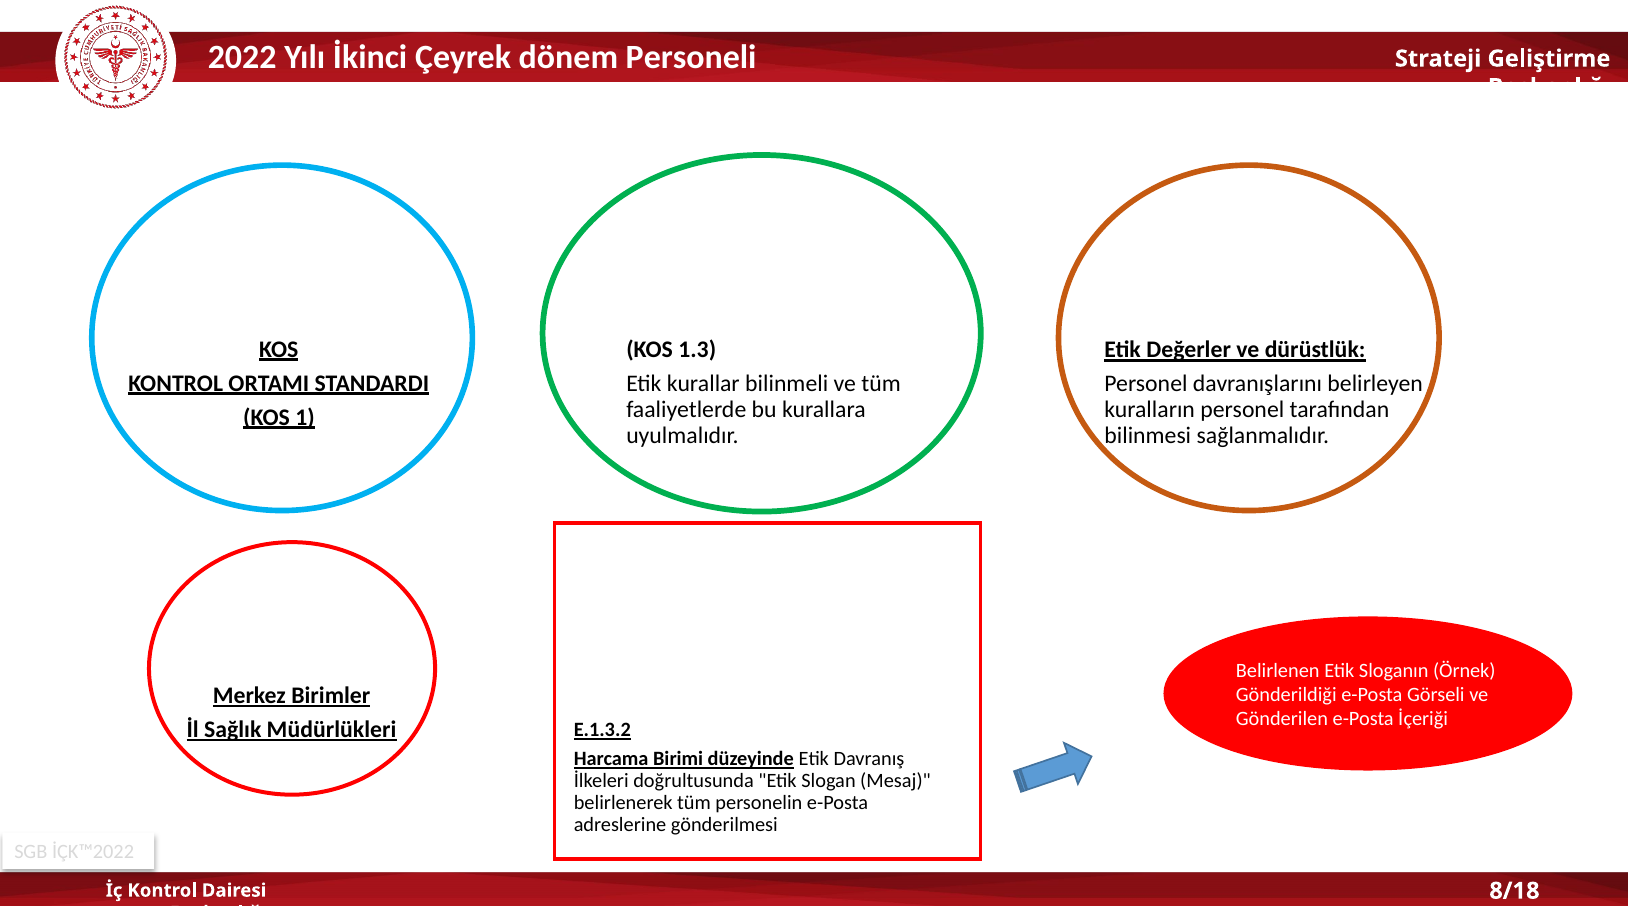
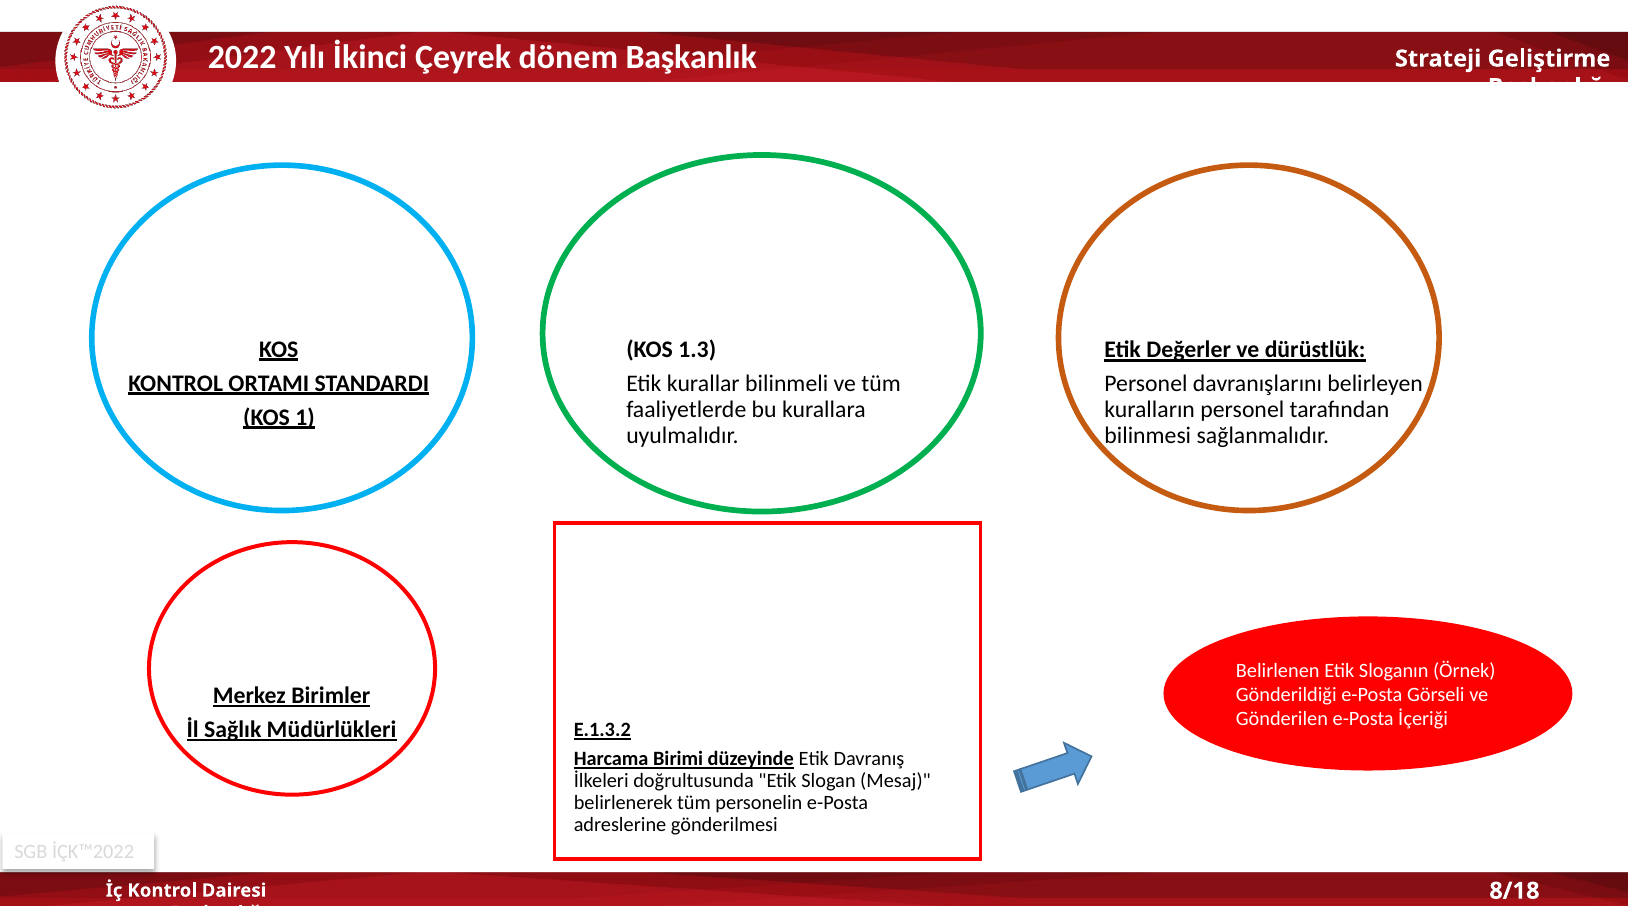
Personeli: Personeli -> Başkanlık (691, 58)
